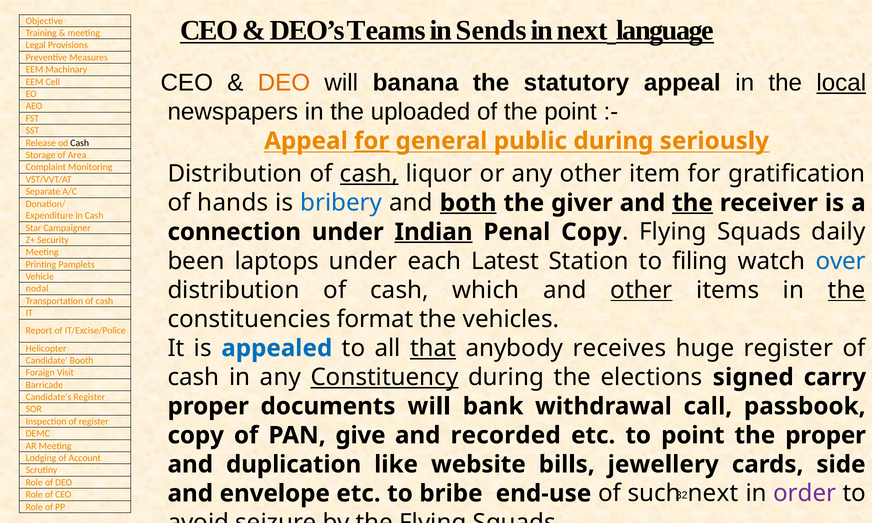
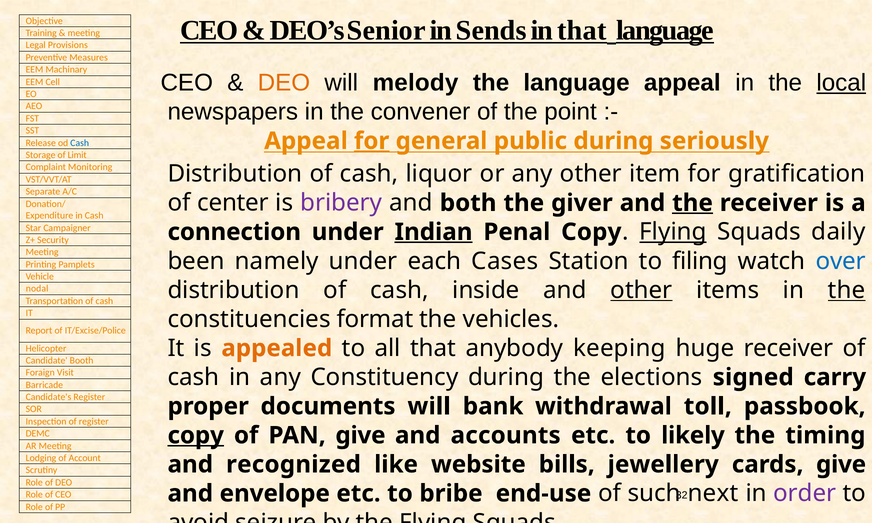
Teams: Teams -> Senior (386, 30)
in next: next -> that (582, 30)
banana: banana -> melody (416, 83)
the statutory: statutory -> language (577, 83)
uploaded: uploaded -> convener (420, 112)
Cash colour: black -> blue (80, 143)
Area: Area -> Limit (77, 155)
cash underline: present -> none (369, 174)
hands: hands -> center (233, 203)
bribery colour: blue -> purple (341, 203)
both underline: present -> none (468, 203)
Flying underline: none -> present (673, 232)
laptops: laptops -> namely (277, 261)
Latest: Latest -> Cases (505, 261)
which: which -> inside (486, 290)
appealed colour: blue -> orange (277, 348)
that underline: present -> none (433, 348)
receives: receives -> keeping (619, 348)
huge register: register -> receiver (788, 348)
Constituency underline: present -> none (385, 377)
call: call -> toll (708, 406)
copy underline: none -> present (196, 436)
recorded: recorded -> accounts (506, 436)
to point: point -> likely (693, 436)
the proper: proper -> timing (825, 436)
duplication: duplication -> recognized (293, 465)
cards side: side -> give (841, 465)
